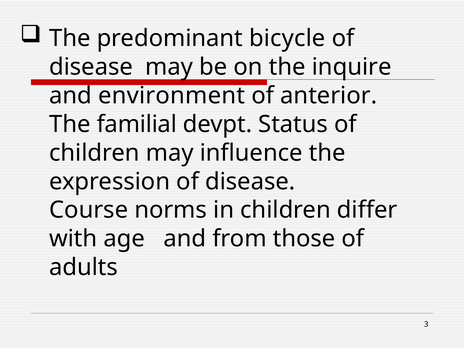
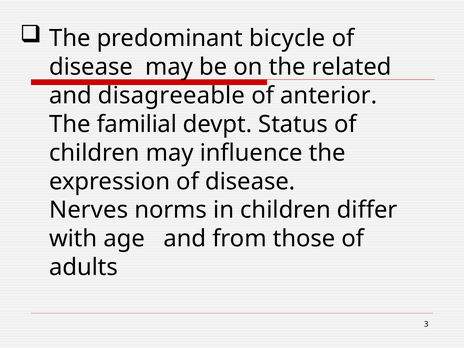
inquire: inquire -> related (352, 67)
environment: environment -> disagreeable (172, 96)
Course: Course -> Nerves (89, 210)
